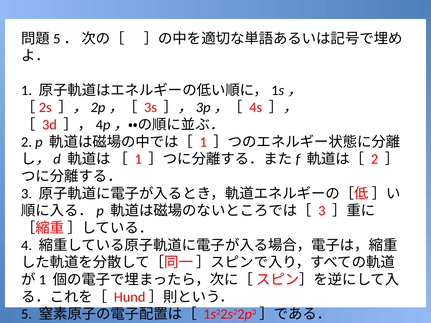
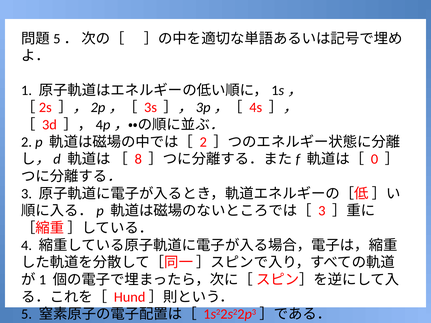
1: 1 -> 2 (203, 142)
1: 1 -> 8 (138, 159)
2: 2 -> 0 (374, 159)
